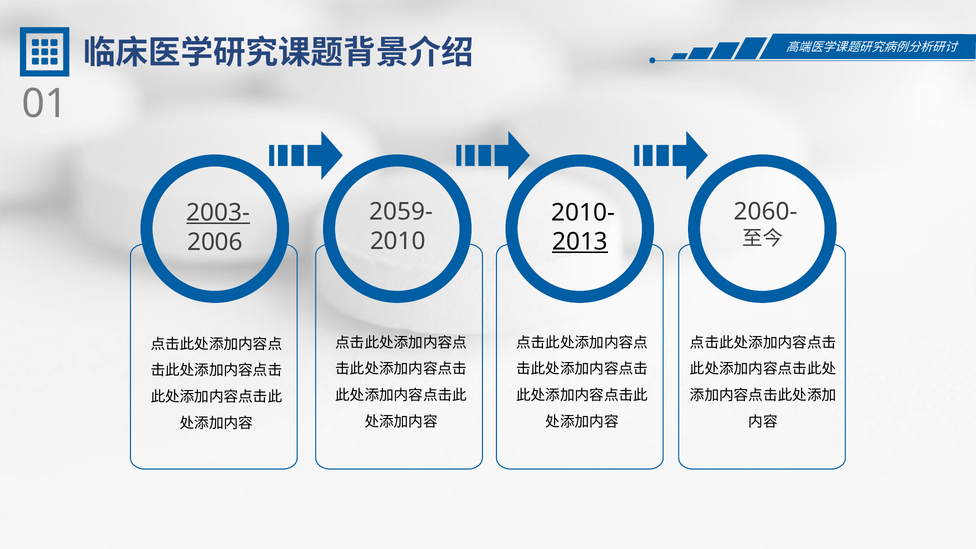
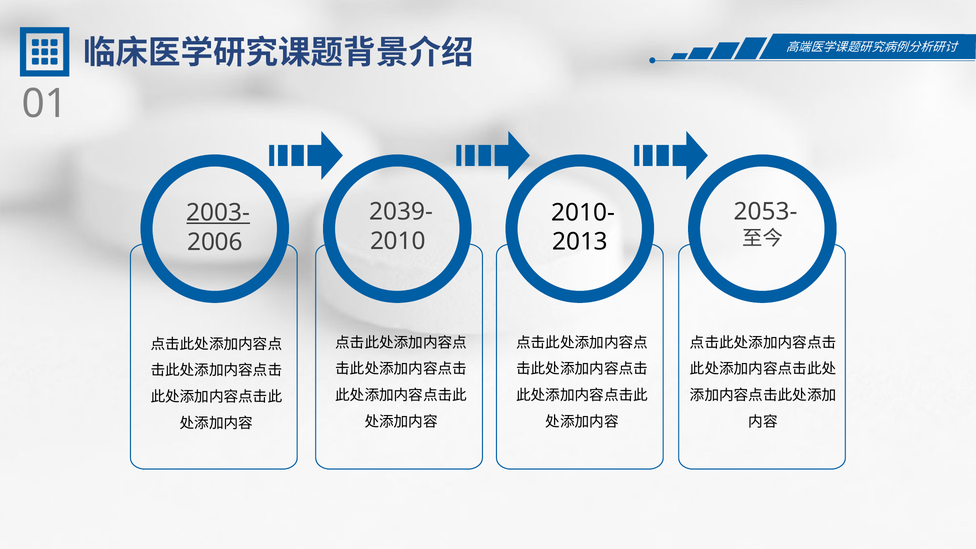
2059-: 2059- -> 2039- (401, 212)
2060-: 2060- -> 2053- (766, 212)
2013 underline: present -> none (580, 242)
